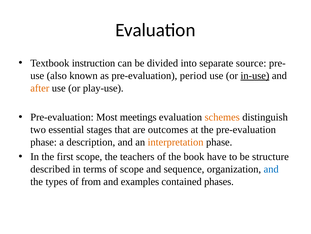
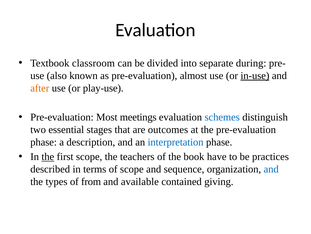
instruction: instruction -> classroom (93, 63)
source: source -> during (251, 63)
period: period -> almost (193, 75)
schemes colour: orange -> blue (222, 117)
interpretation colour: orange -> blue (176, 142)
the underline: none -> present (48, 156)
structure: structure -> practices (270, 156)
examples: examples -> available (140, 181)
phases: phases -> giving (219, 181)
